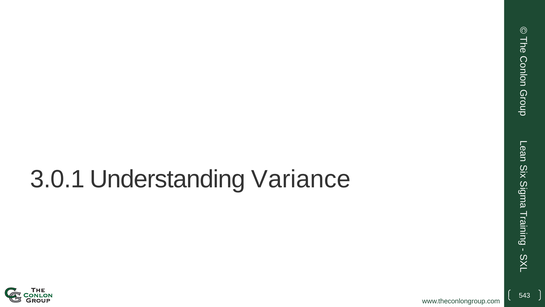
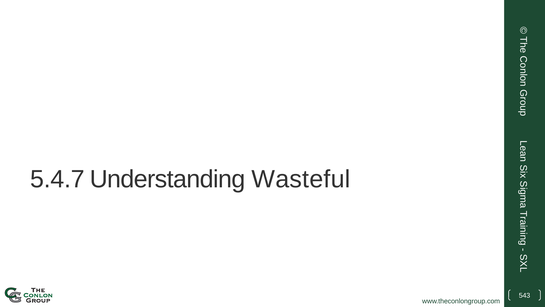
3.0.1: 3.0.1 -> 5.4.7 (57, 179)
Variance: Variance -> Wasteful (301, 179)
